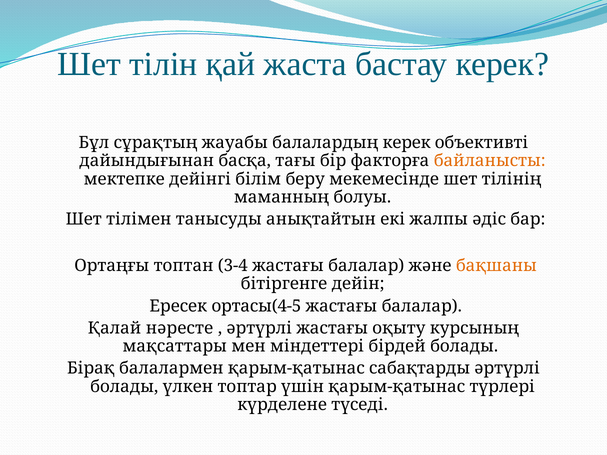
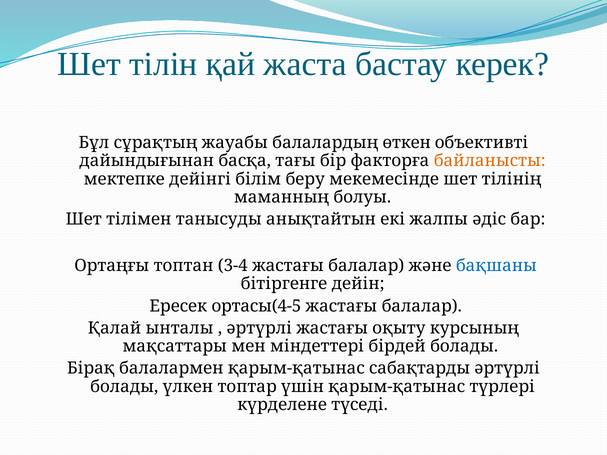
балалардың керек: керек -> өткен (407, 143)
бақшаны colour: orange -> blue (496, 266)
нәресте: нәресте -> ынталы (180, 328)
